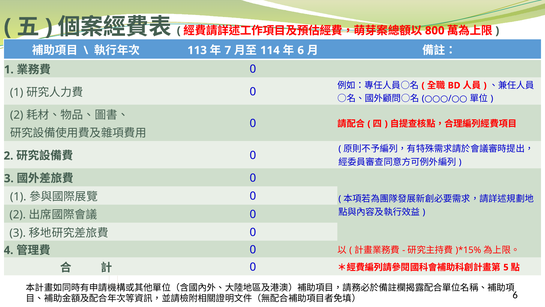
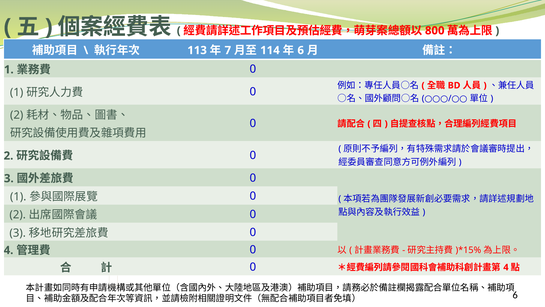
5: 5 -> 4 (506, 267)
